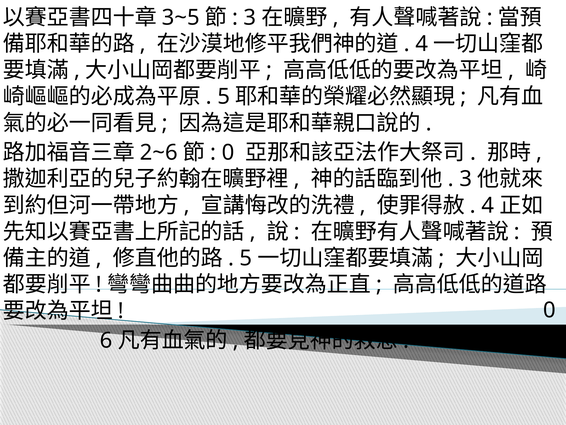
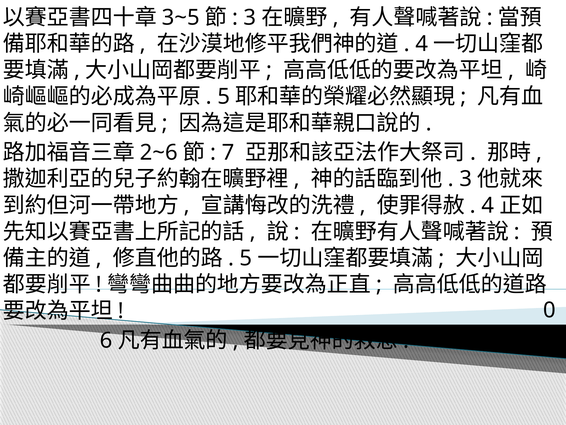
0: 0 -> 7 (228, 152)
